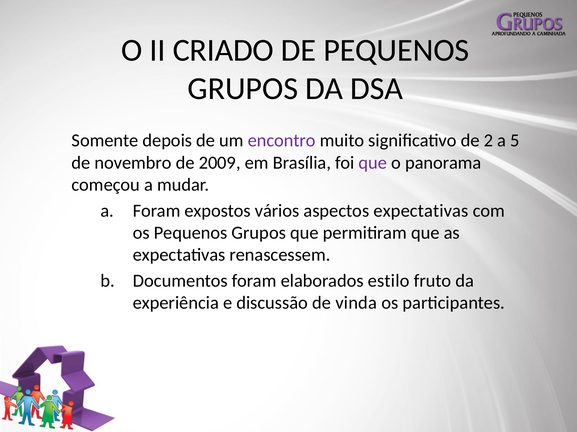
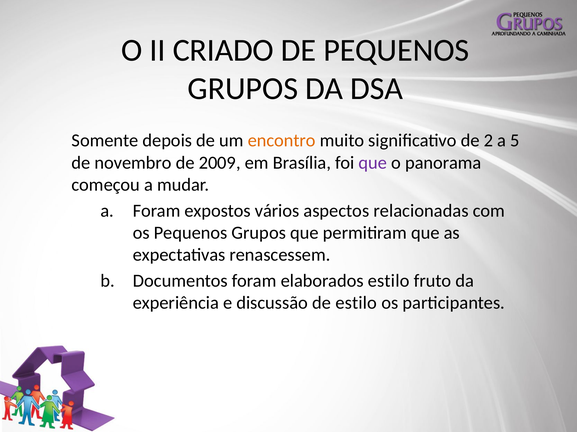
encontro colour: purple -> orange (282, 141)
aspectos expectativas: expectativas -> relacionadas (421, 211)
de vinda: vinda -> estilo (356, 303)
